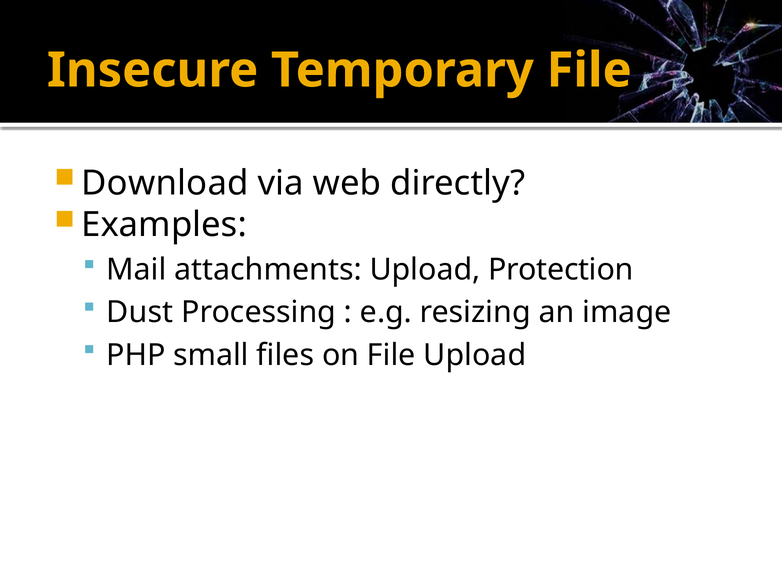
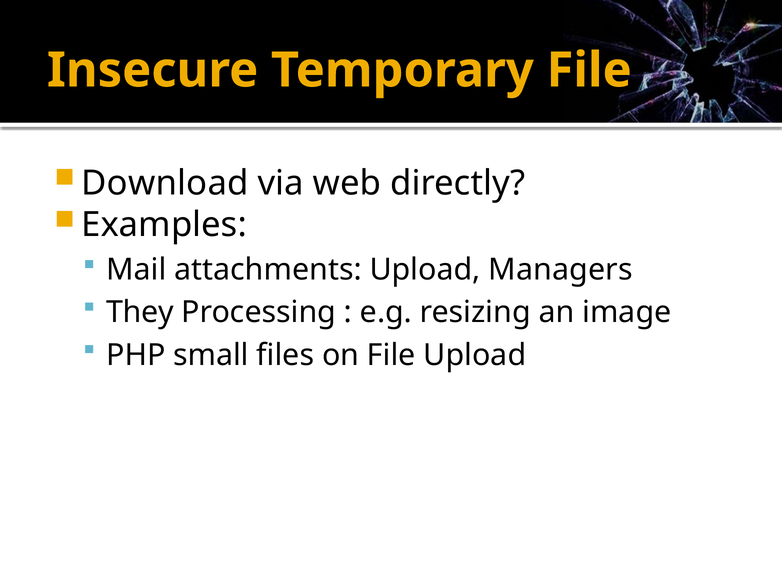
Protection: Protection -> Managers (561, 270)
Dust: Dust -> They (140, 312)
